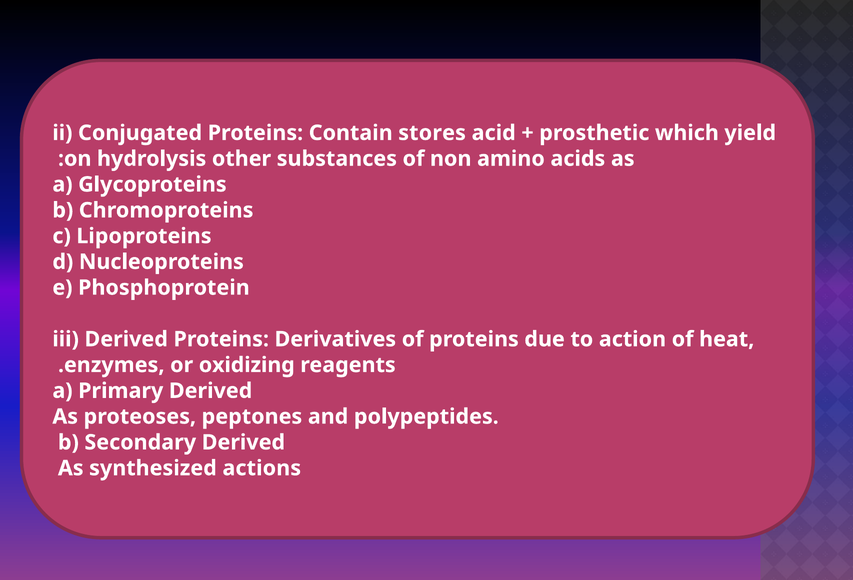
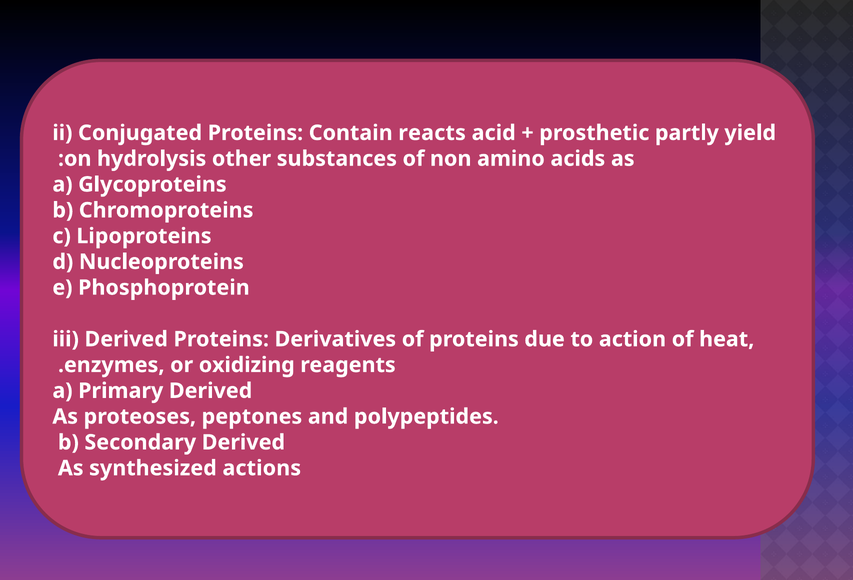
stores: stores -> reacts (432, 133)
which: which -> partly (687, 133)
